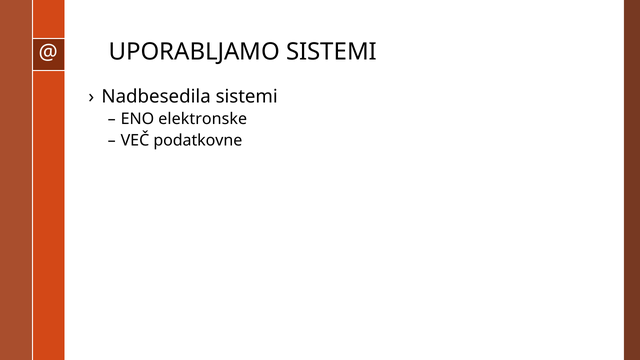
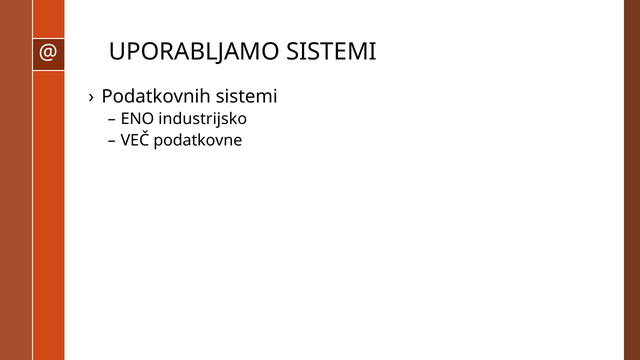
Nadbesedila: Nadbesedila -> Podatkovnih (156, 96)
elektronske: elektronske -> industrijsko (203, 119)
